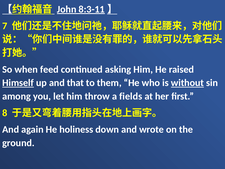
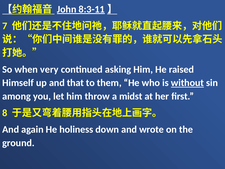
feed: feed -> very (49, 69)
Himself underline: present -> none (18, 83)
fields: fields -> midst (131, 96)
